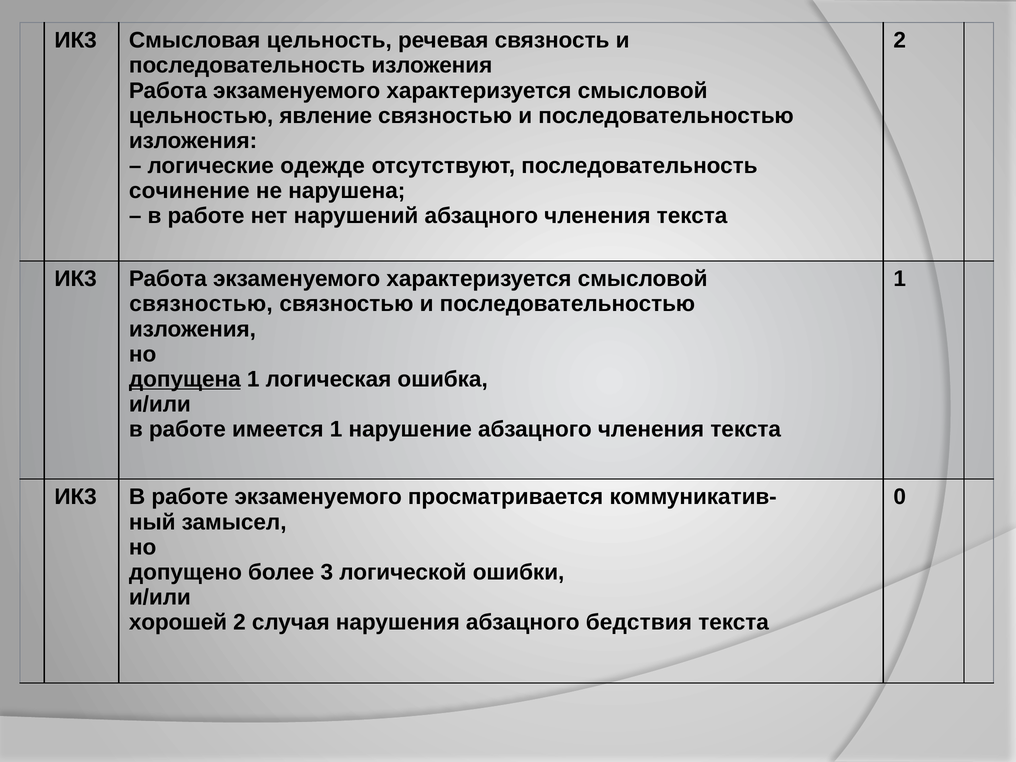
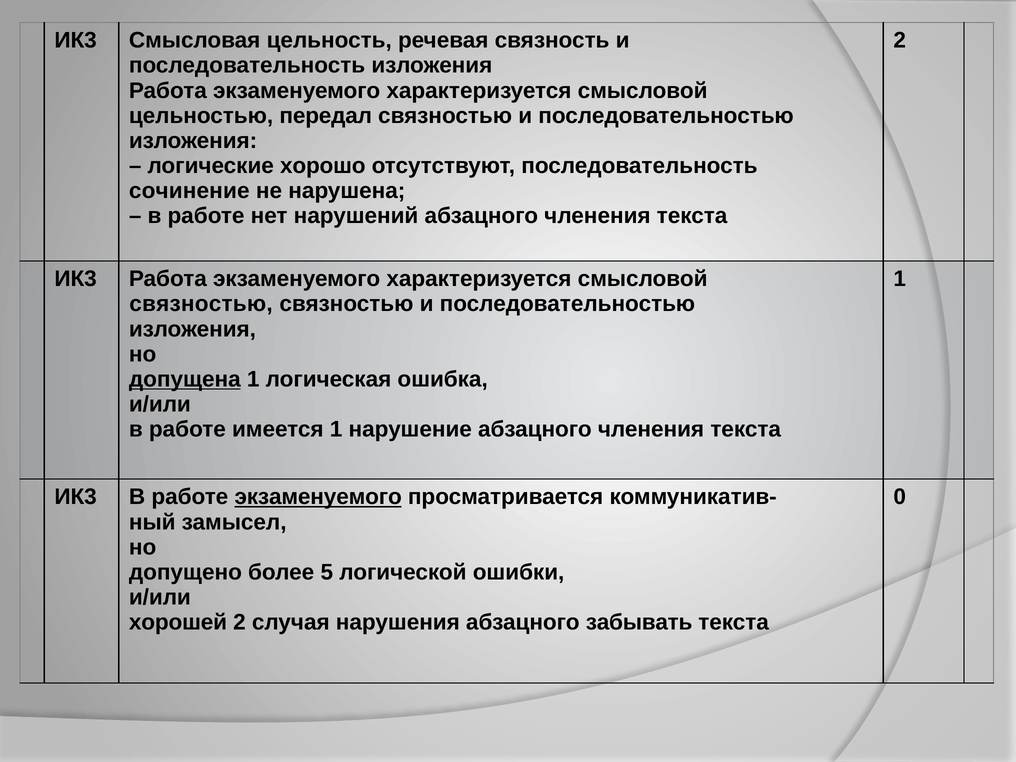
явление: явление -> передал (326, 116)
одежде: одежде -> хорошо (323, 166)
экзаменуемого underline: none -> present (318, 497)
3: 3 -> 5 (327, 572)
бедствия: бедствия -> забывать (639, 622)
